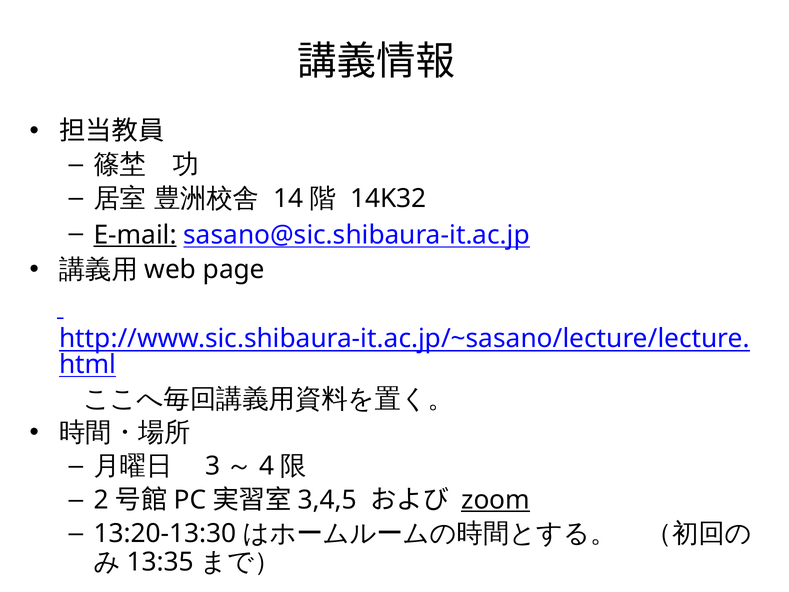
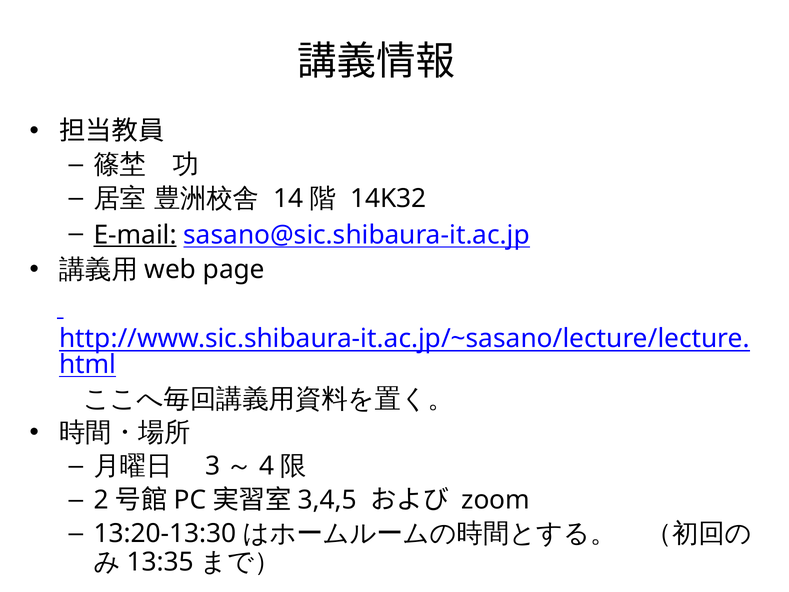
zoom underline: present -> none (496, 500)
